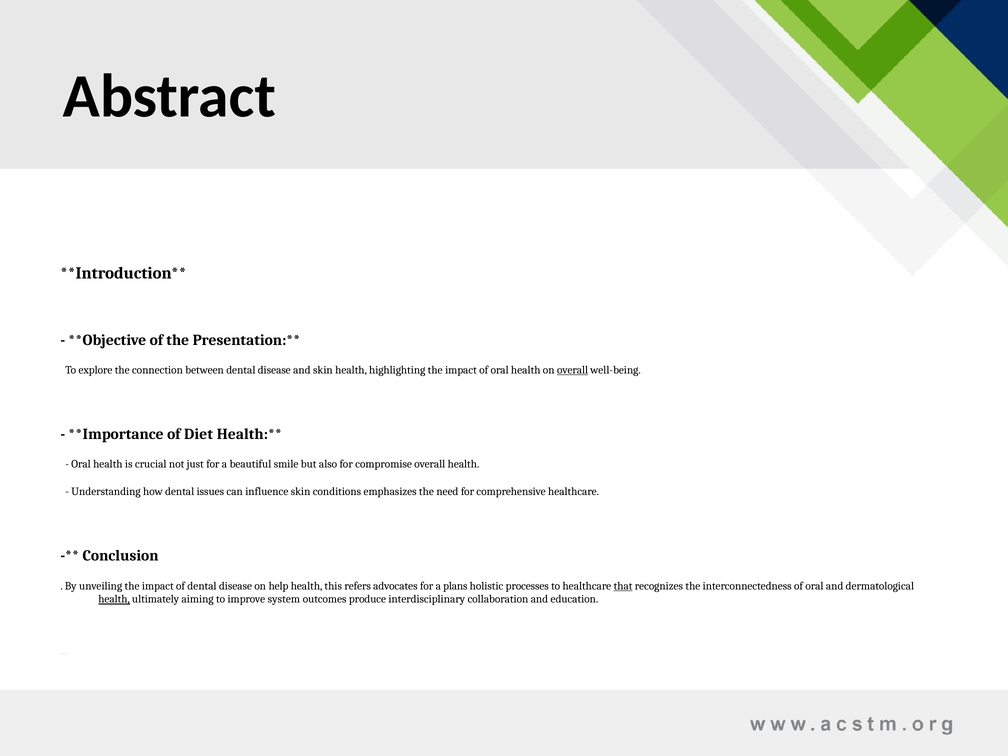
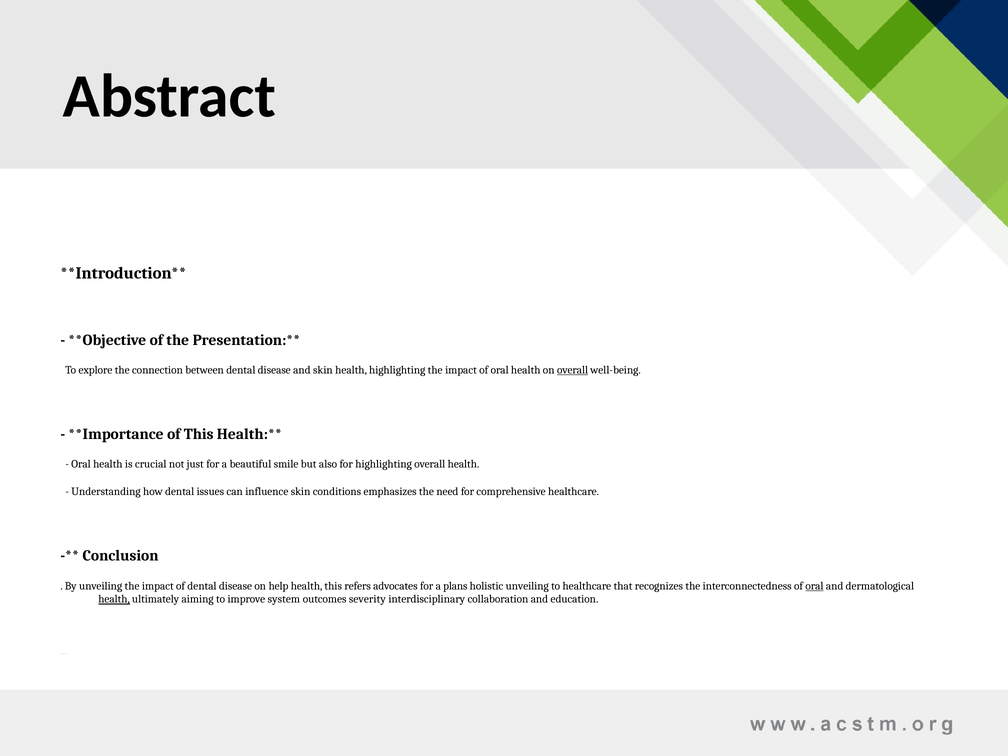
of Diet: Diet -> This (199, 434)
for compromise: compromise -> highlighting (384, 464)
holistic processes: processes -> unveiling (527, 586)
that underline: present -> none (623, 586)
oral underline: none -> present (814, 586)
produce: produce -> severity (367, 599)
